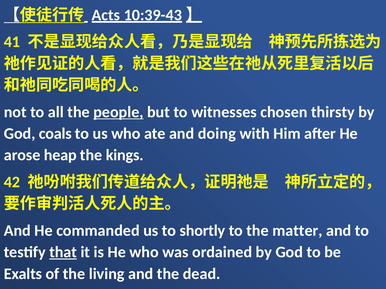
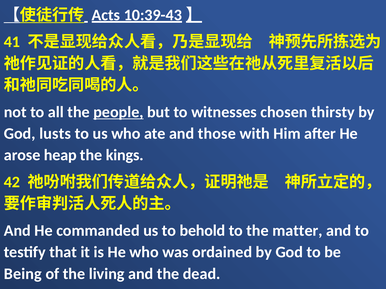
coals: coals -> lusts (55, 134)
doing: doing -> those (217, 134)
shortly: shortly -> behold (202, 231)
that underline: present -> none (63, 253)
Exalts: Exalts -> Being (23, 274)
